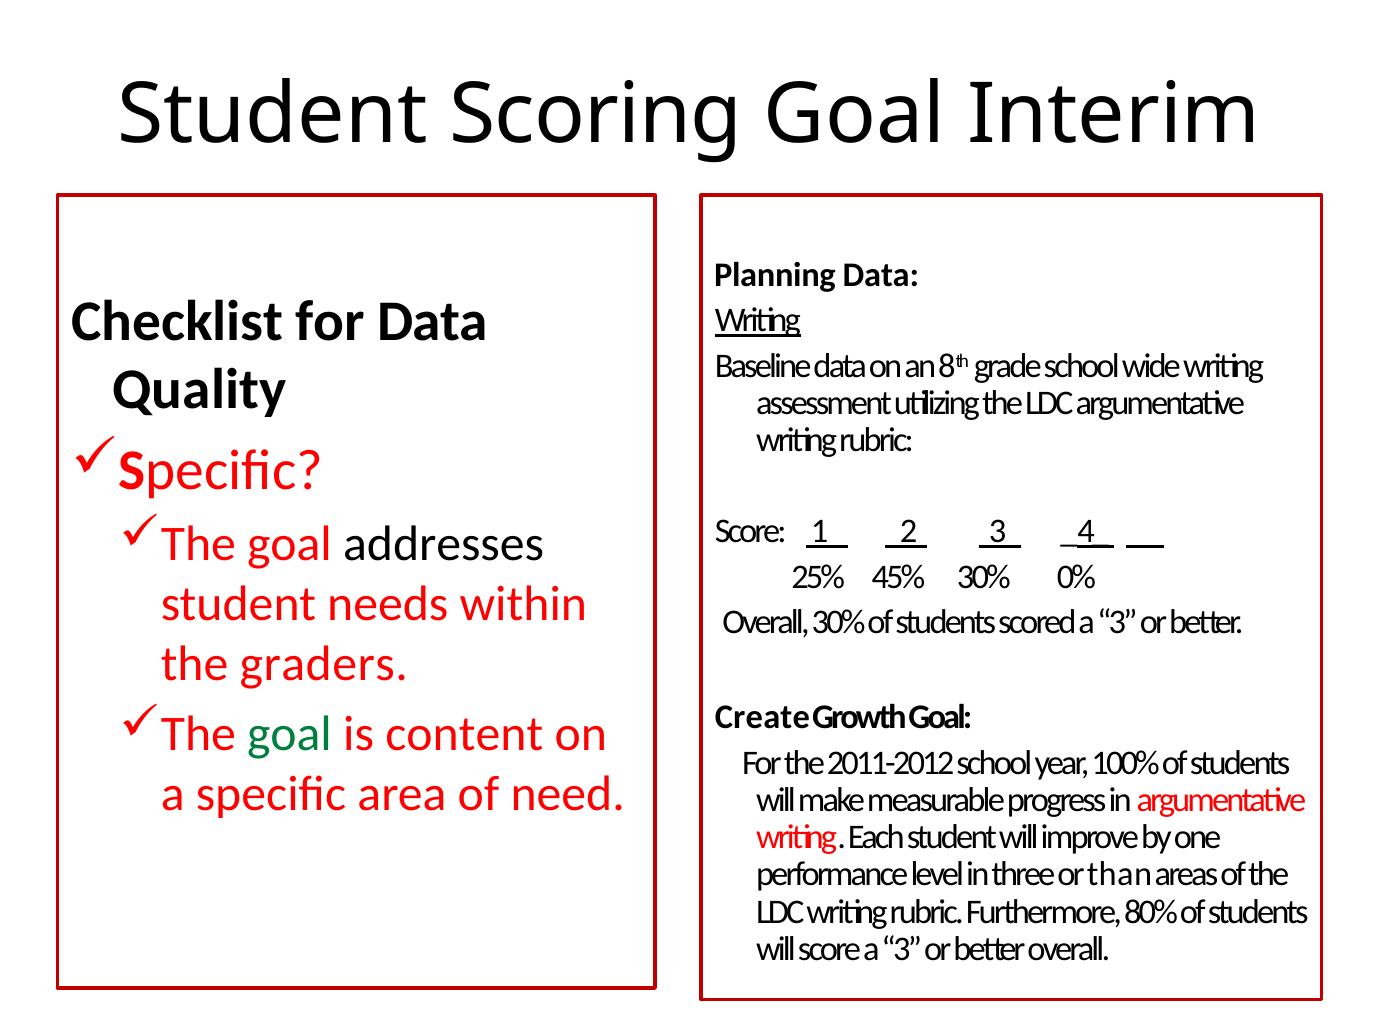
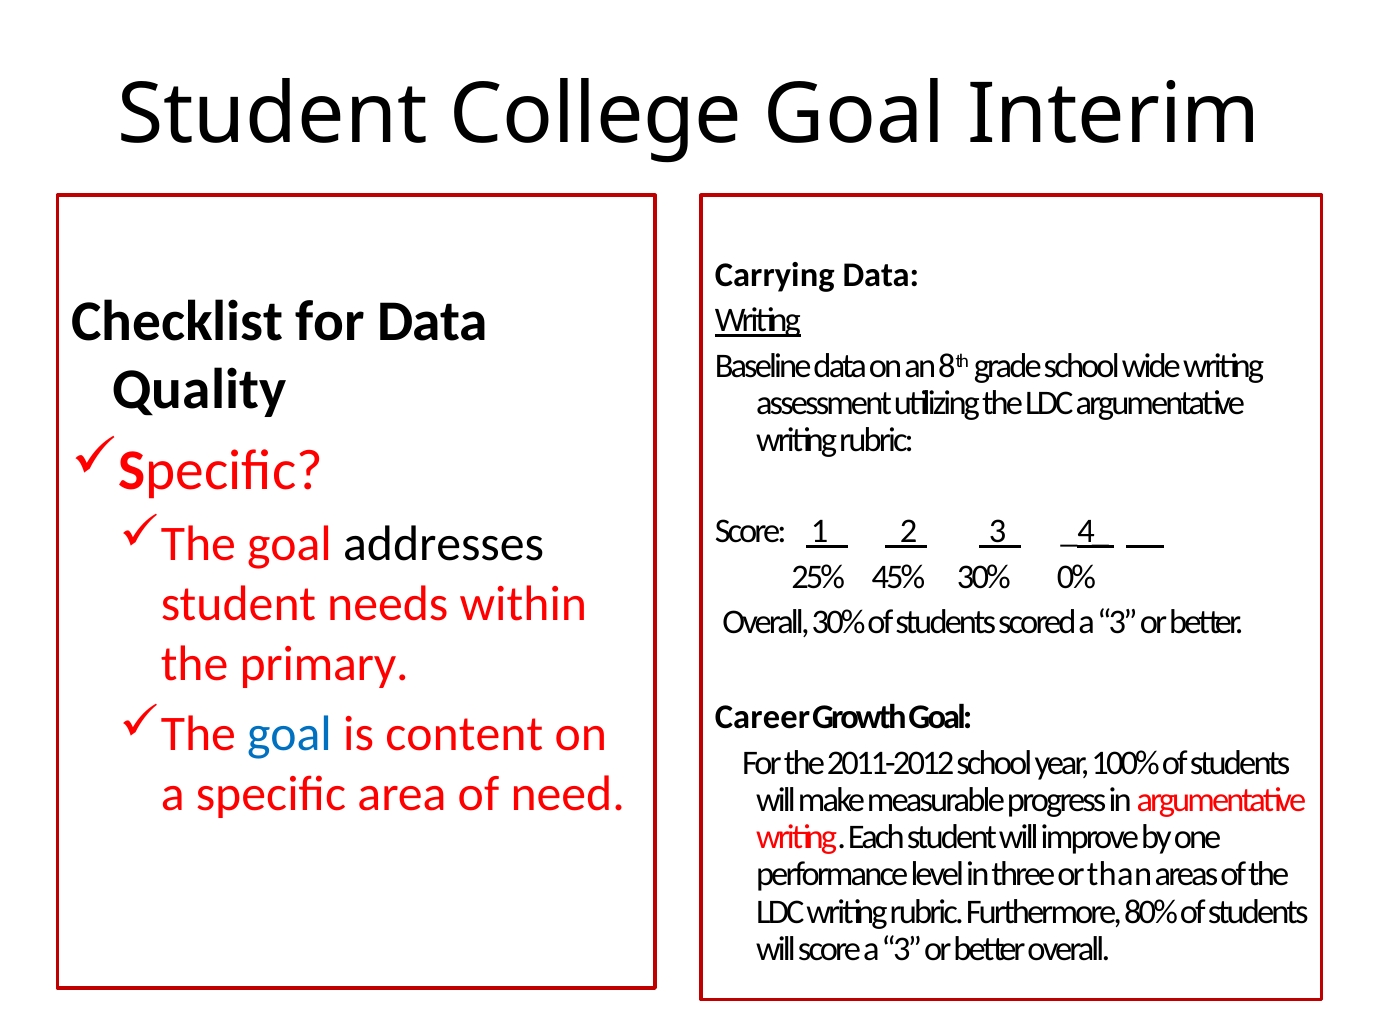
Scoring: Scoring -> College (596, 115)
Planning: Planning -> Carrying (775, 275)
graders: graders -> primary (324, 664)
Create: Create -> Career (762, 718)
goal colour: green -> blue (290, 734)
